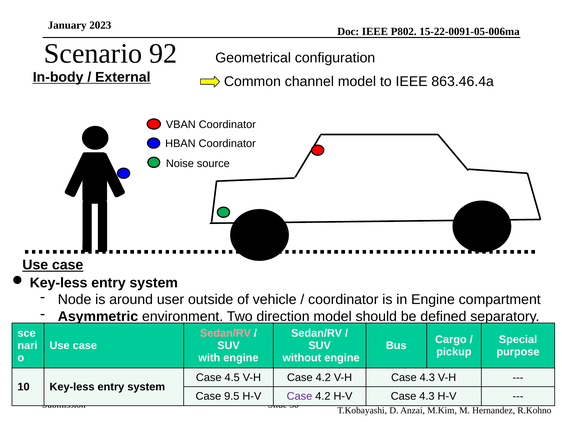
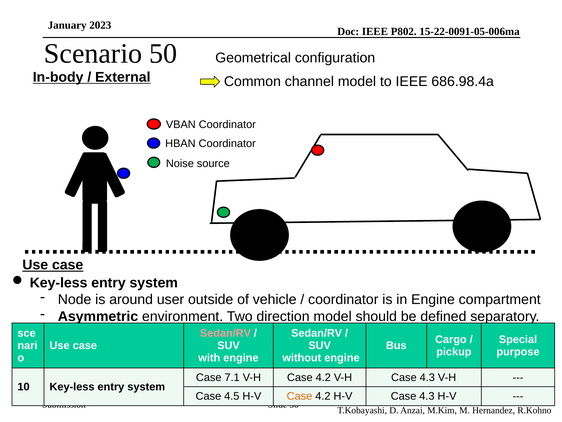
92: 92 -> 50 (163, 53)
863.46.4a: 863.46.4a -> 686.98.4a (463, 81)
4.5: 4.5 -> 7.1 (232, 377)
9.5: 9.5 -> 4.5 (232, 396)
Case colour: purple -> orange (300, 396)
